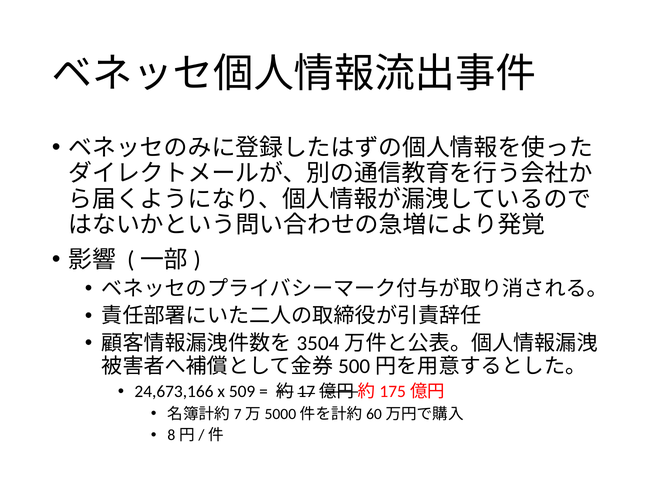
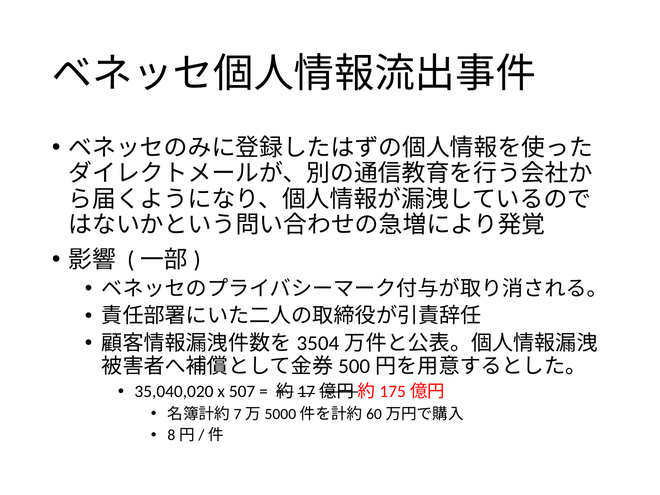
24,673,166: 24,673,166 -> 35,040,020 (174, 392)
509: 509 -> 507 (242, 392)
